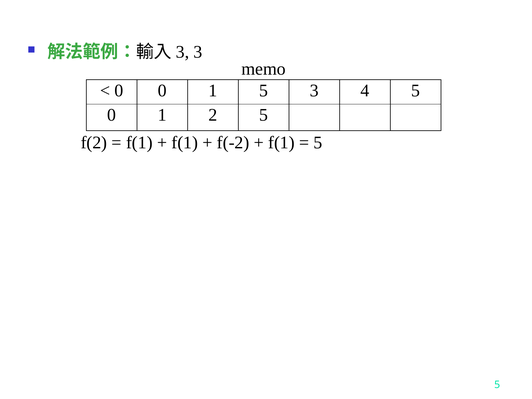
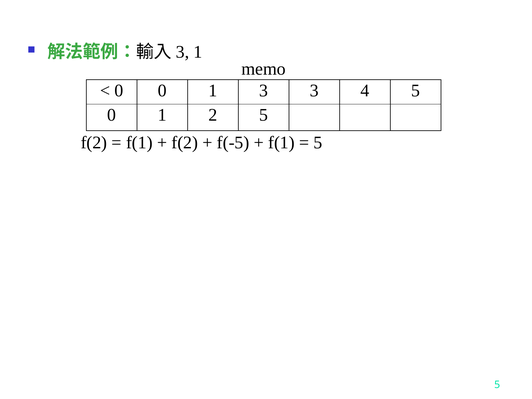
3: 3 -> 1 (198, 52)
1 5: 5 -> 3 (264, 91)
f(1: f(1 -> f(2 (185, 143)
f(-2: f(-2 -> f(-5 (233, 143)
